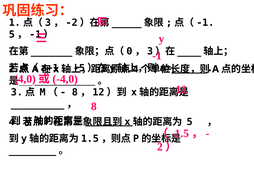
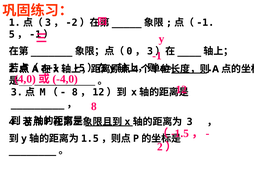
5: 5 -> 3 (190, 122)
